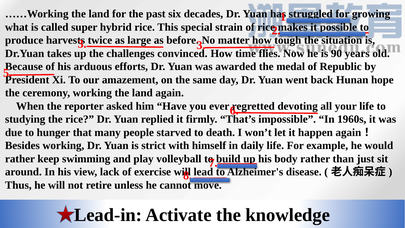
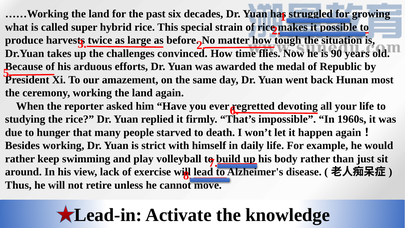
3: 3 -> 2 (201, 45)
hope: hope -> most (382, 80)
